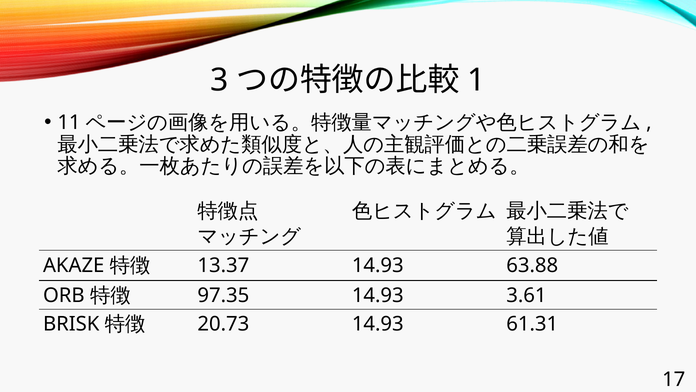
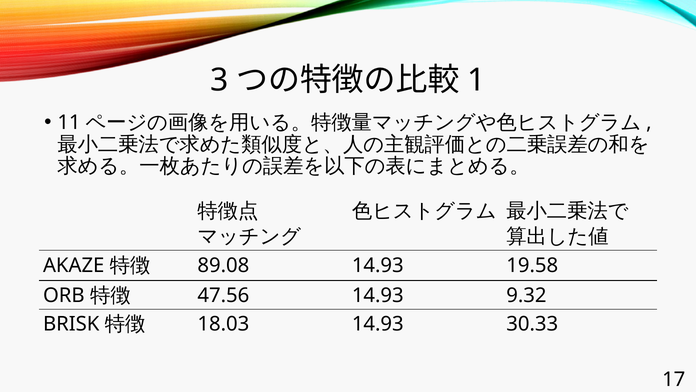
13.37: 13.37 -> 89.08 (223, 265)
63.88: 63.88 -> 19.58 (532, 265)
97.35: 97.35 -> 47.56 (223, 295)
3.61: 3.61 -> 9.32 (526, 295)
20.73: 20.73 -> 18.03 (223, 324)
61.31: 61.31 -> 30.33 (532, 324)
